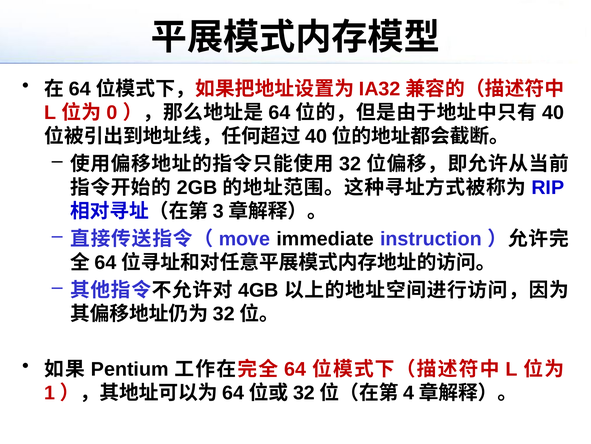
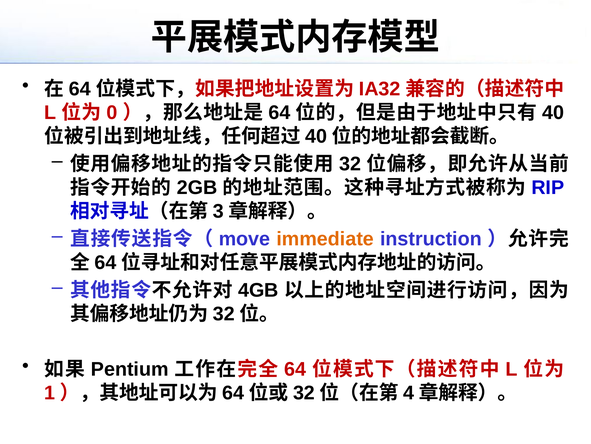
immediate colour: black -> orange (325, 239)
